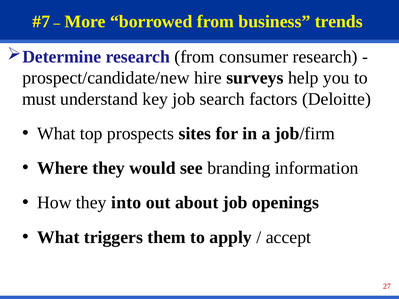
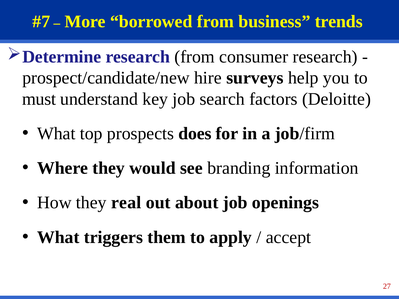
sites: sites -> does (195, 134)
into: into -> real (126, 203)
